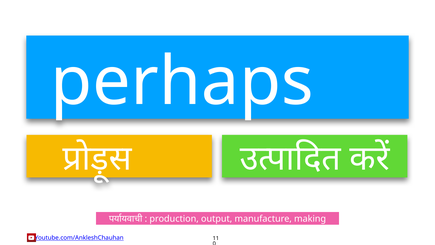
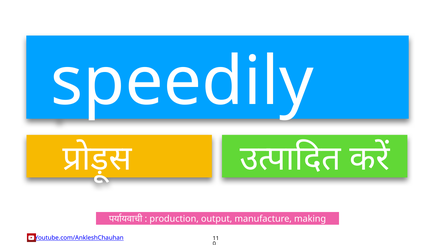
perhaps: perhaps -> speedily (182, 82)
